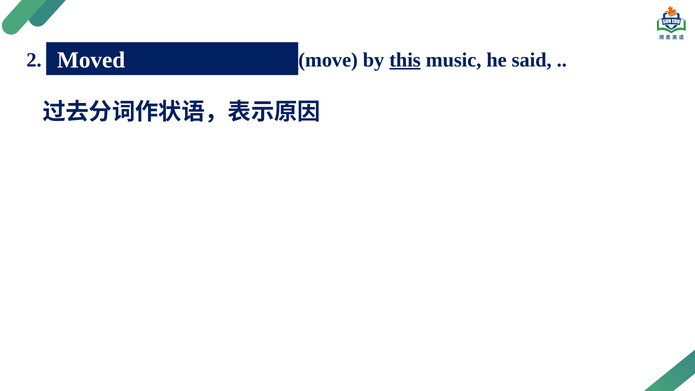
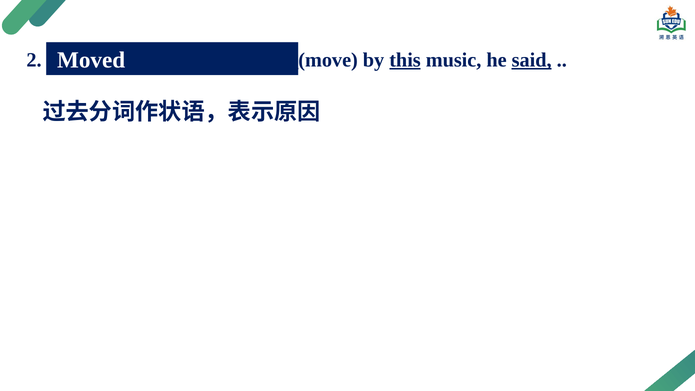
said underline: none -> present (532, 60)
